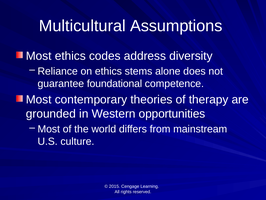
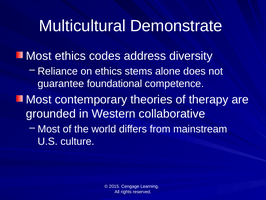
Assumptions: Assumptions -> Demonstrate (176, 26)
opportunities: opportunities -> collaborative (172, 113)
